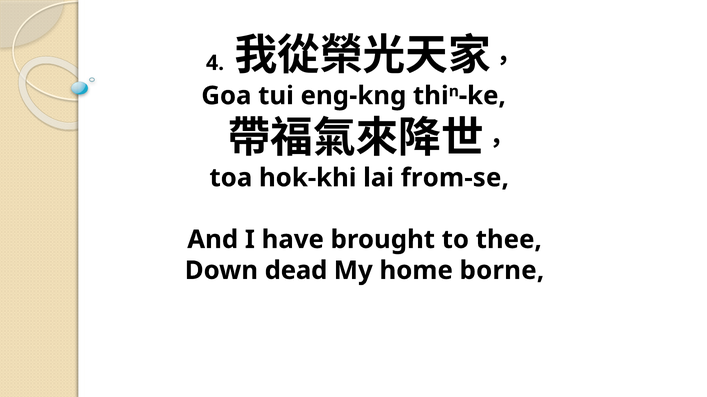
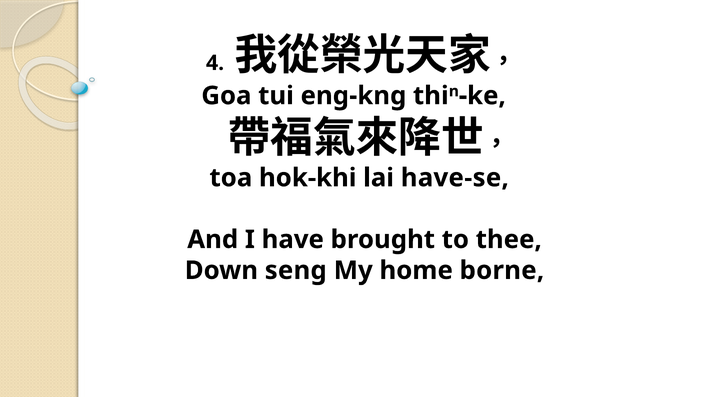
from-se: from-se -> have-se (455, 178)
dead: dead -> seng (296, 271)
